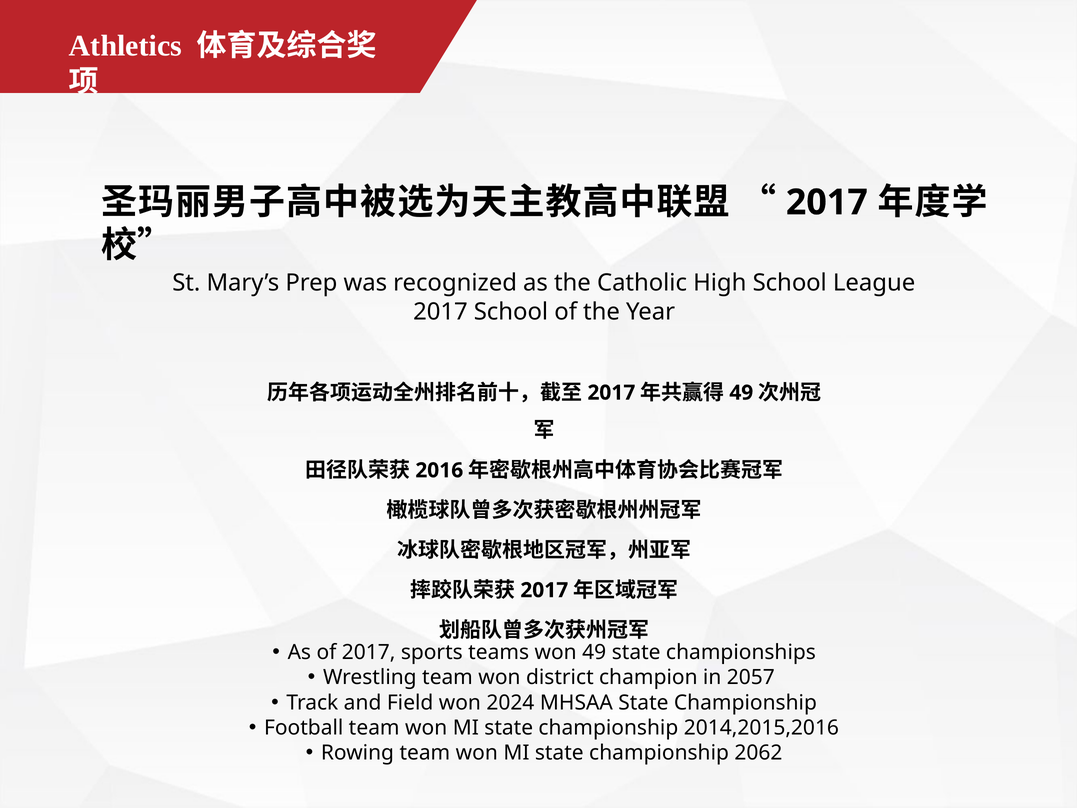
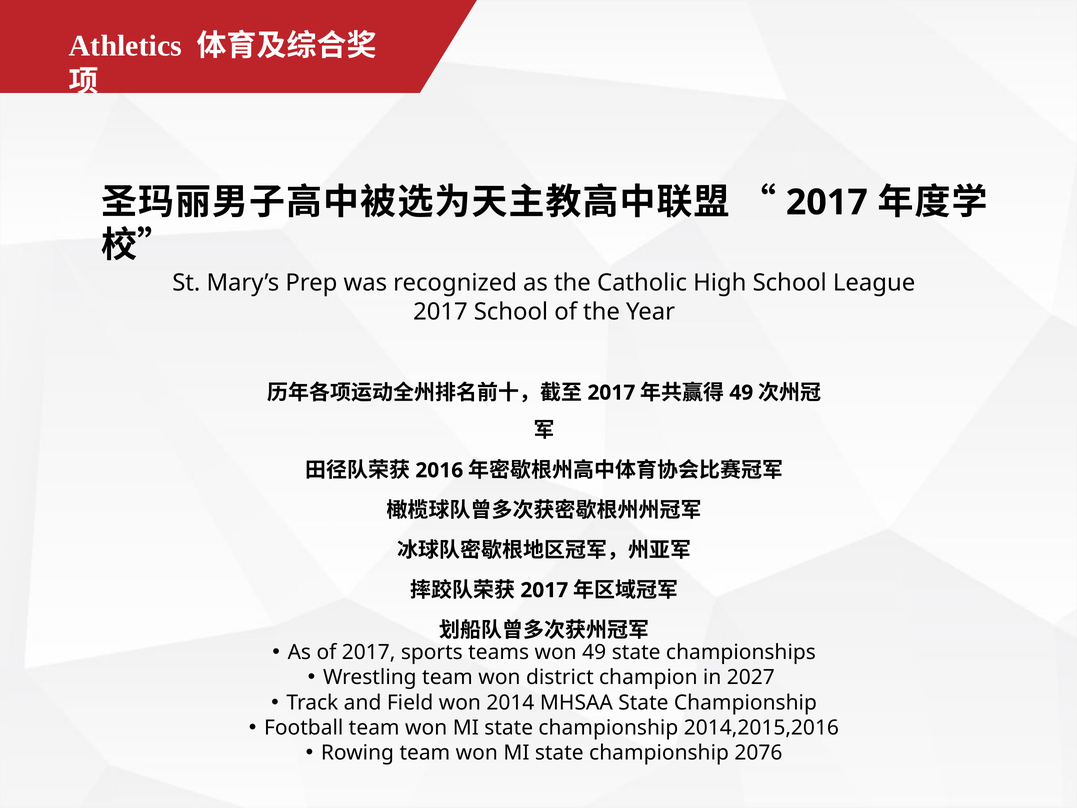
2057: 2057 -> 2027 (751, 677)
2024: 2024 -> 2014 (510, 703)
2062: 2062 -> 2076 (758, 753)
